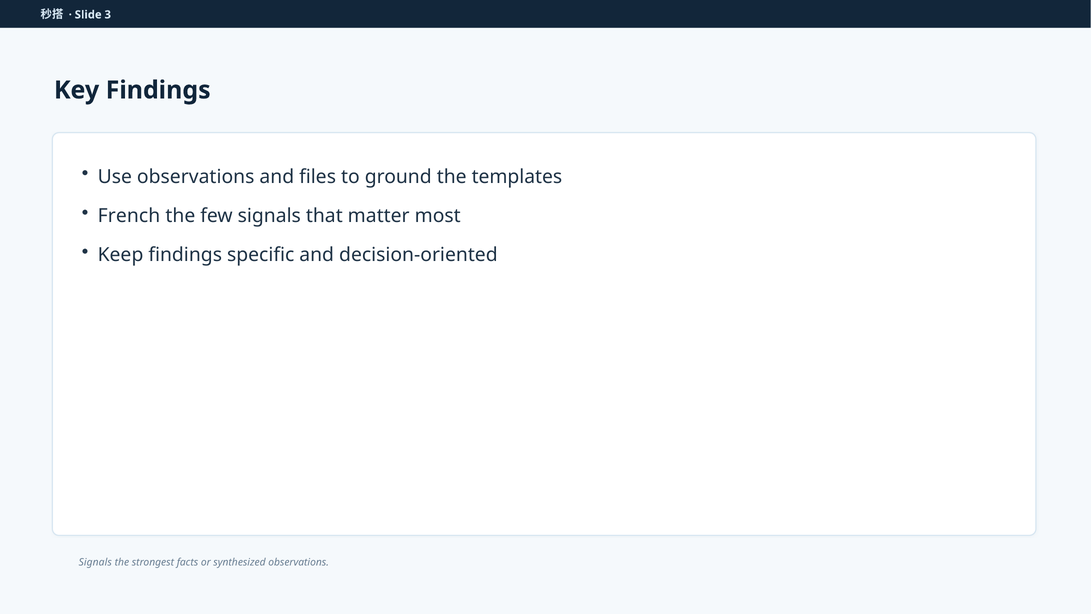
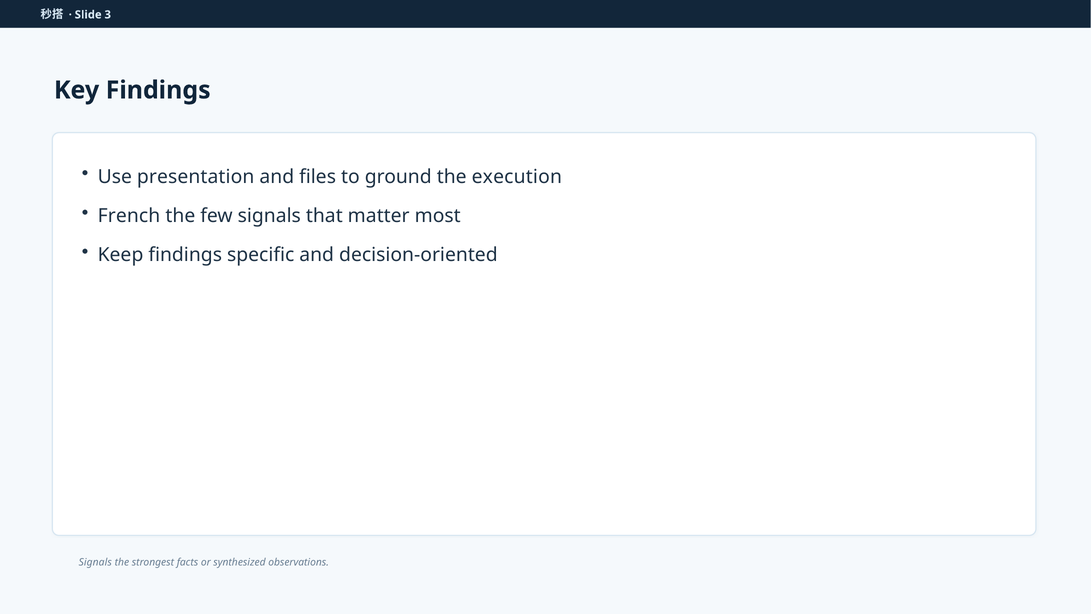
Use observations: observations -> presentation (196, 177)
templates: templates -> execution (517, 177)
